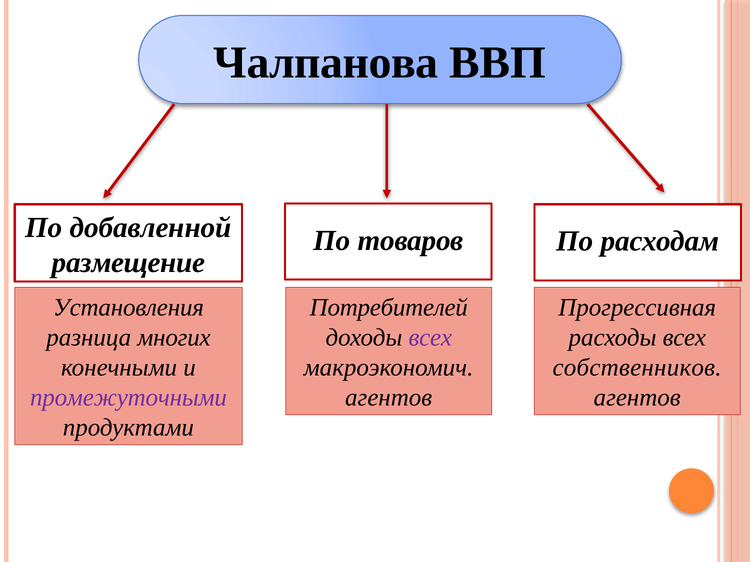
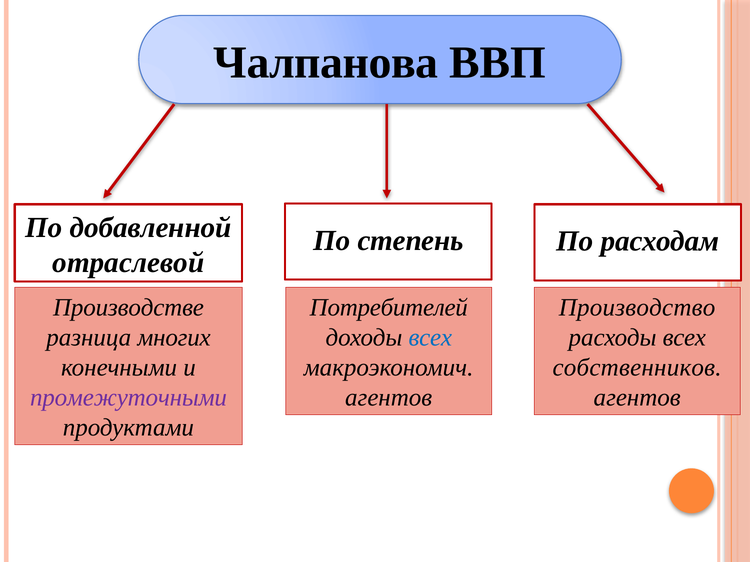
товаров: товаров -> степень (411, 241)
размещение: размещение -> отраслевой (128, 263)
Установления: Установления -> Производстве (128, 308)
Прогрессивная: Прогрессивная -> Производство (637, 308)
всех colour: purple -> blue (430, 338)
